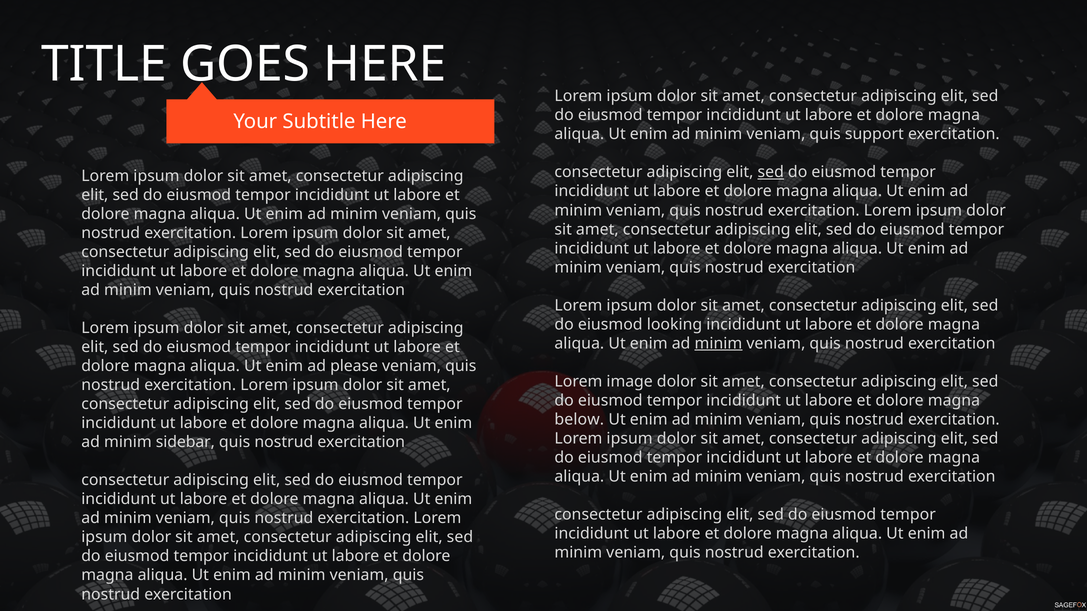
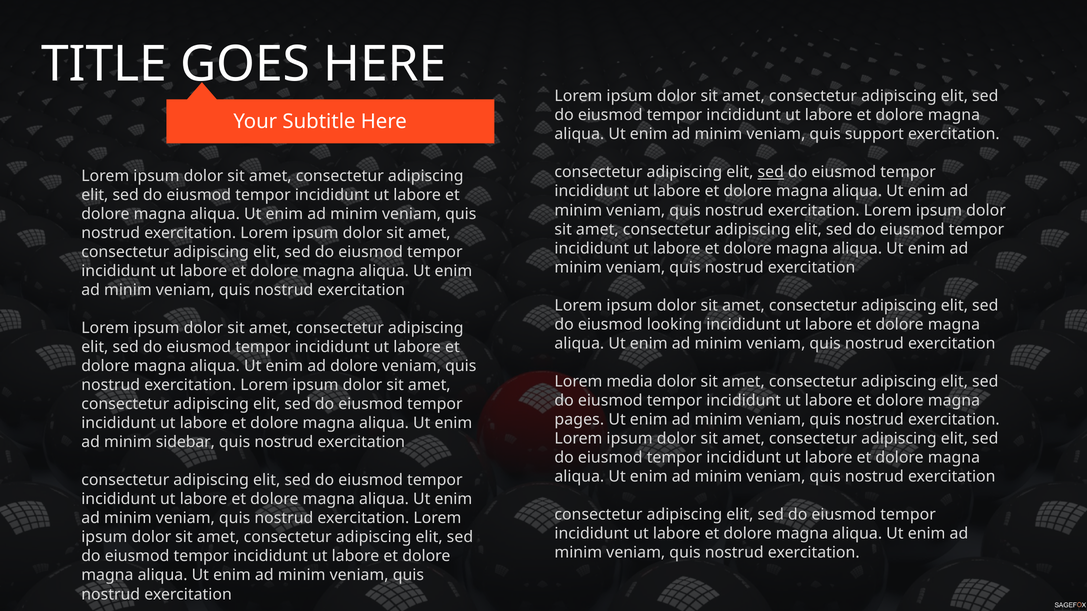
minim underline: present -> none (718, 344)
ad please: please -> dolore (354, 366)
image: image -> media (630, 382)
below: below -> pages (579, 420)
